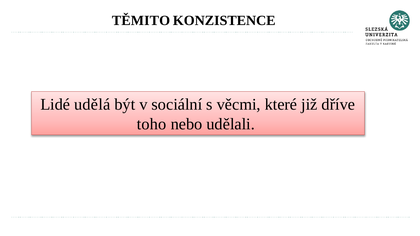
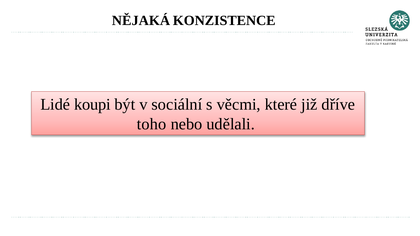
TĚMITO: TĚMITO -> NĚJAKÁ (141, 20)
udělá: udělá -> koupi (92, 105)
